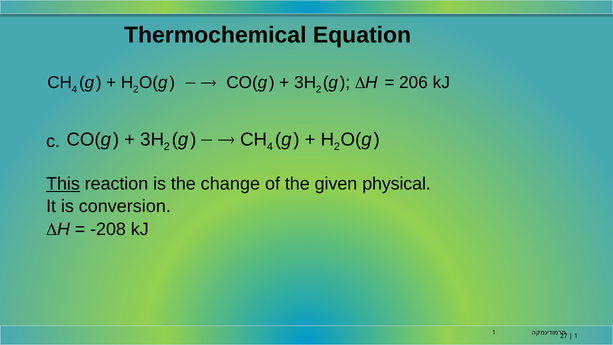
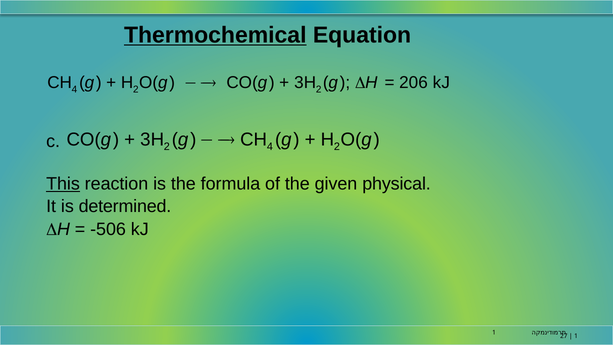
Thermochemical underline: none -> present (215, 35)
change: change -> formula (230, 183)
conversion: conversion -> determined (125, 206)
-208: -208 -> -506 (108, 229)
